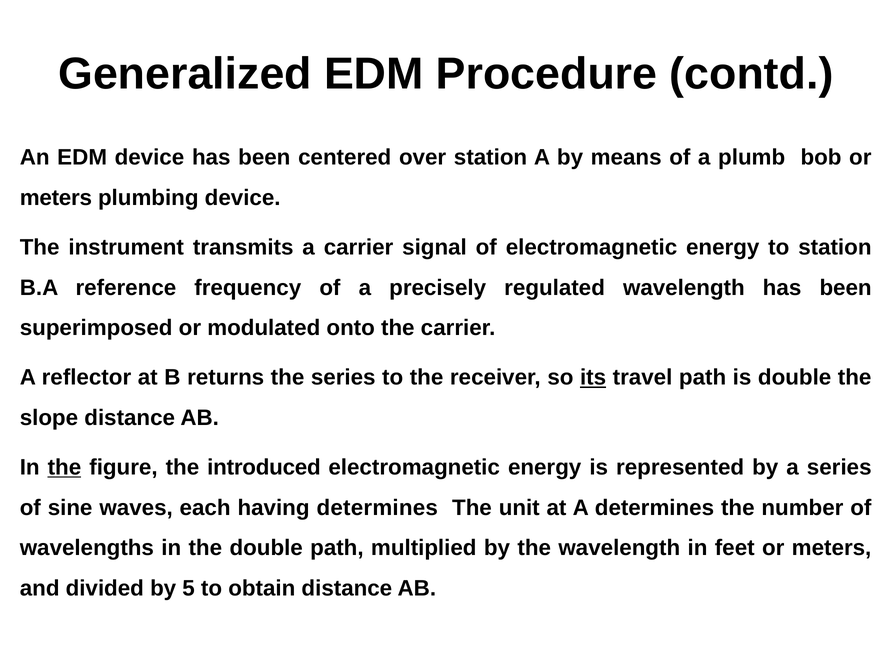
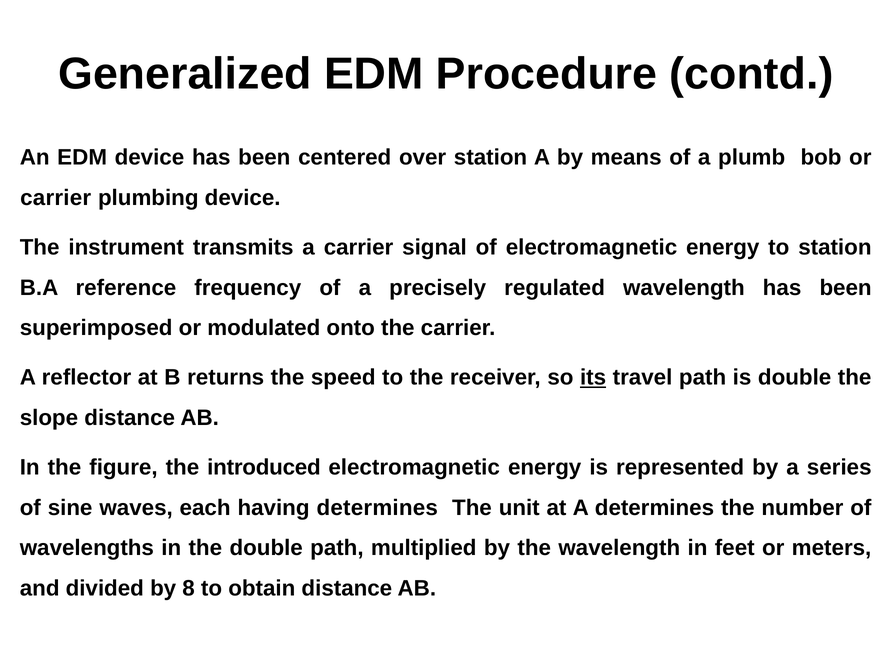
meters: meters -> carrier (56, 198)
the series: series -> speed (343, 378)
the underline: present -> none (64, 468)
5: 5 -> 8 (189, 588)
